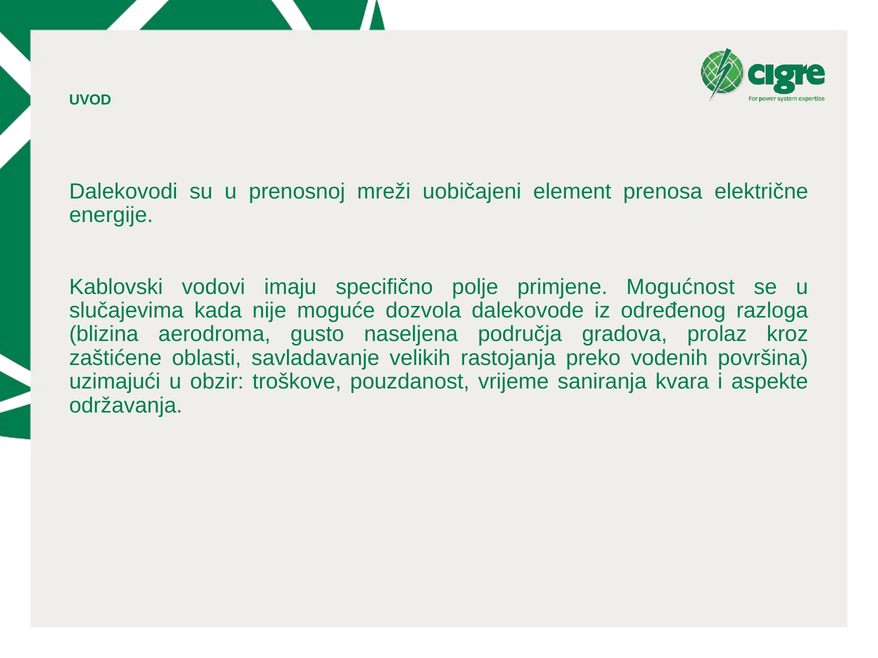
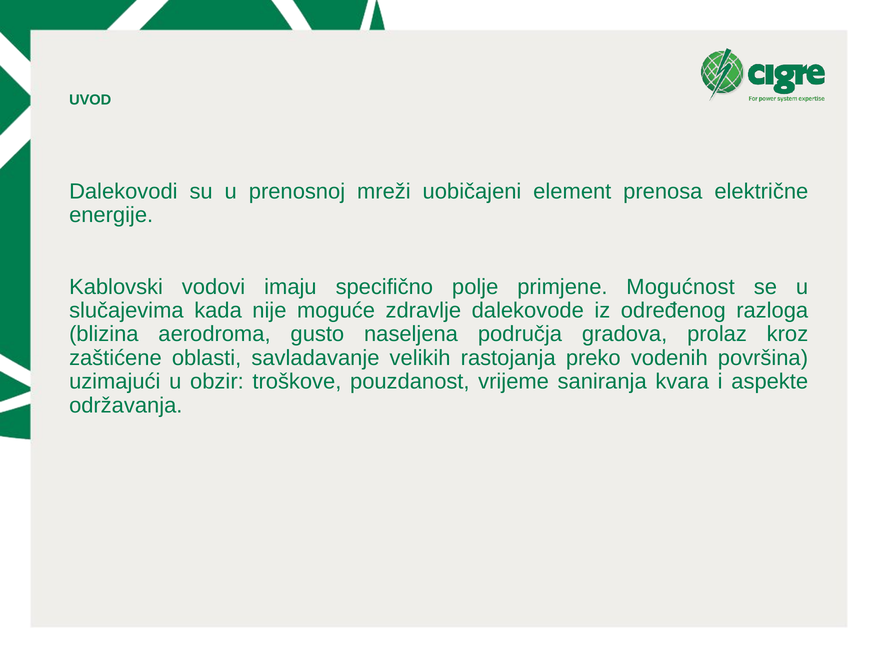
dozvola: dozvola -> zdravlje (423, 311)
